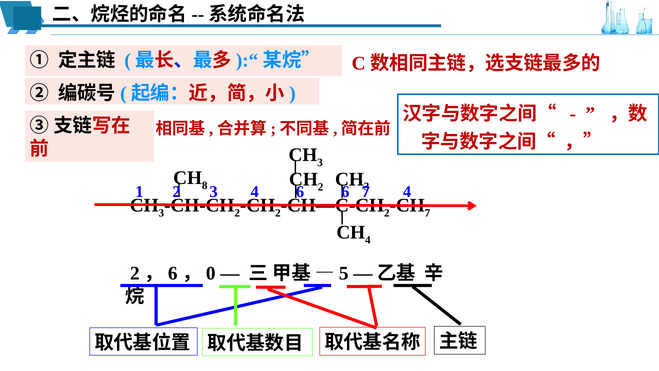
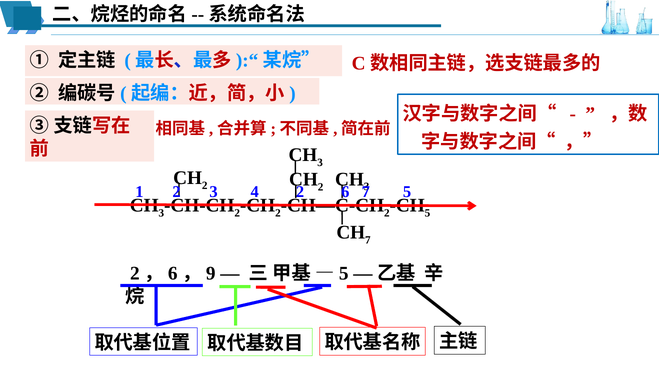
8: 8 -> 2 (205, 185)
4 6: 6 -> 2 (300, 192)
4: 4 -> 5 (407, 192)
7: 7 -> 5 (428, 213)
4: 4 -> 7 (368, 240)
0: 0 -> 9 (211, 273)
